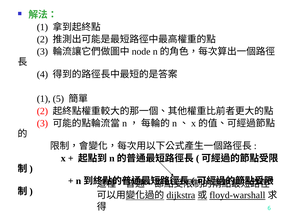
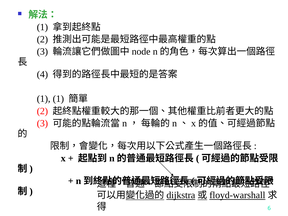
1 5: 5 -> 1 (58, 99)
